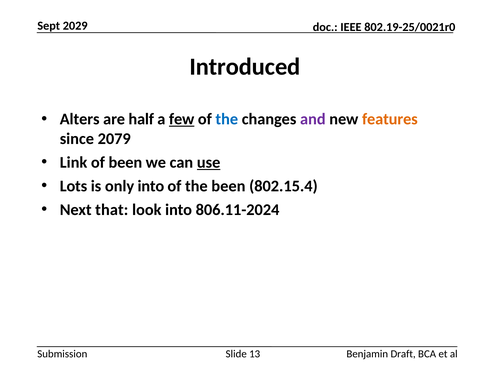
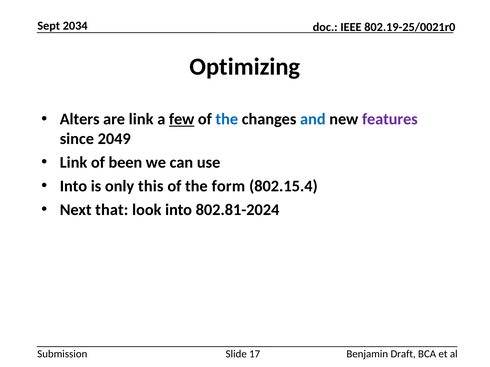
2029: 2029 -> 2034 (75, 26)
Introduced: Introduced -> Optimizing (245, 67)
are half: half -> link (141, 119)
and colour: purple -> blue (313, 119)
features colour: orange -> purple (390, 119)
2079: 2079 -> 2049 (114, 139)
use underline: present -> none (209, 163)
Lots: Lots -> Into (73, 186)
only into: into -> this (151, 186)
the been: been -> form (228, 186)
806.11-2024: 806.11-2024 -> 802.81-2024 (238, 210)
13: 13 -> 17 (255, 354)
